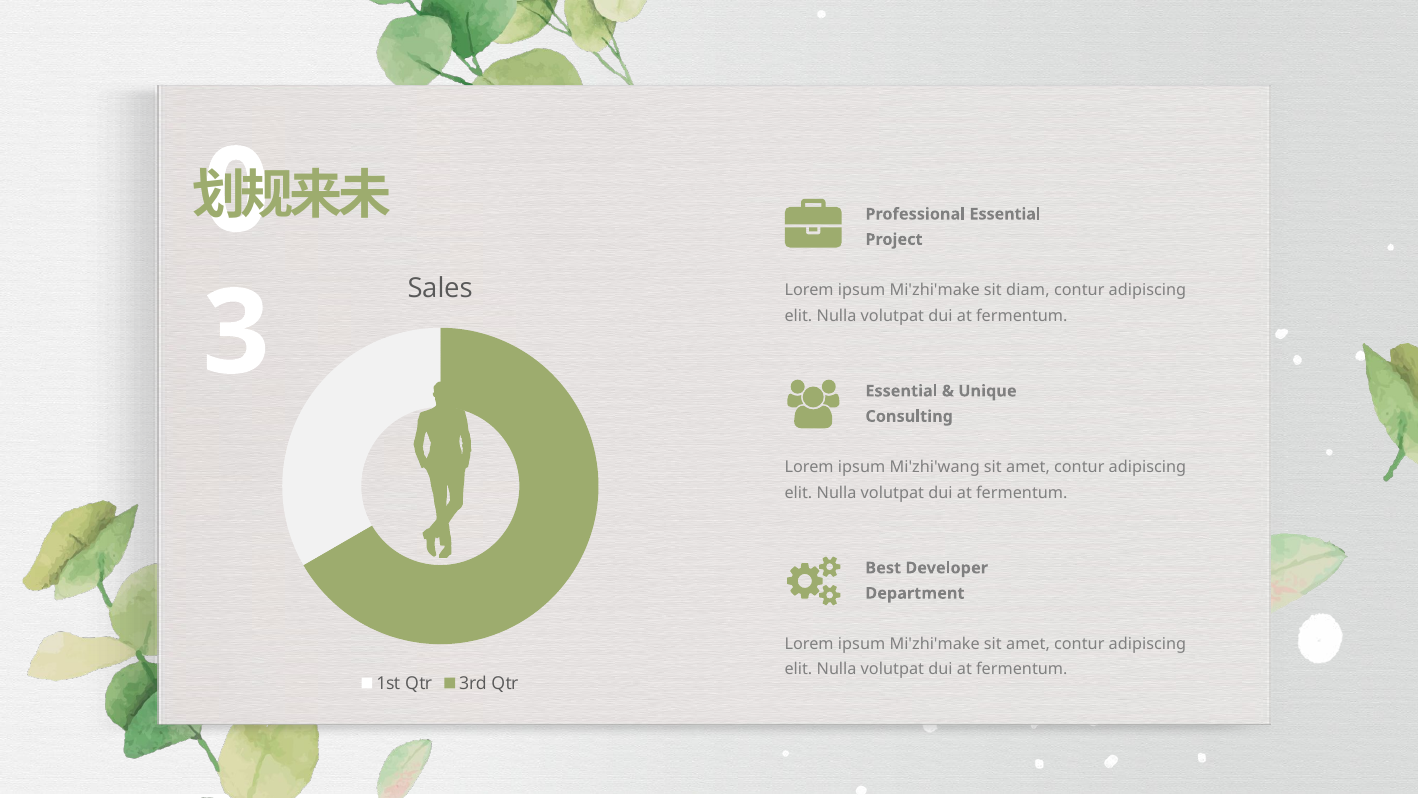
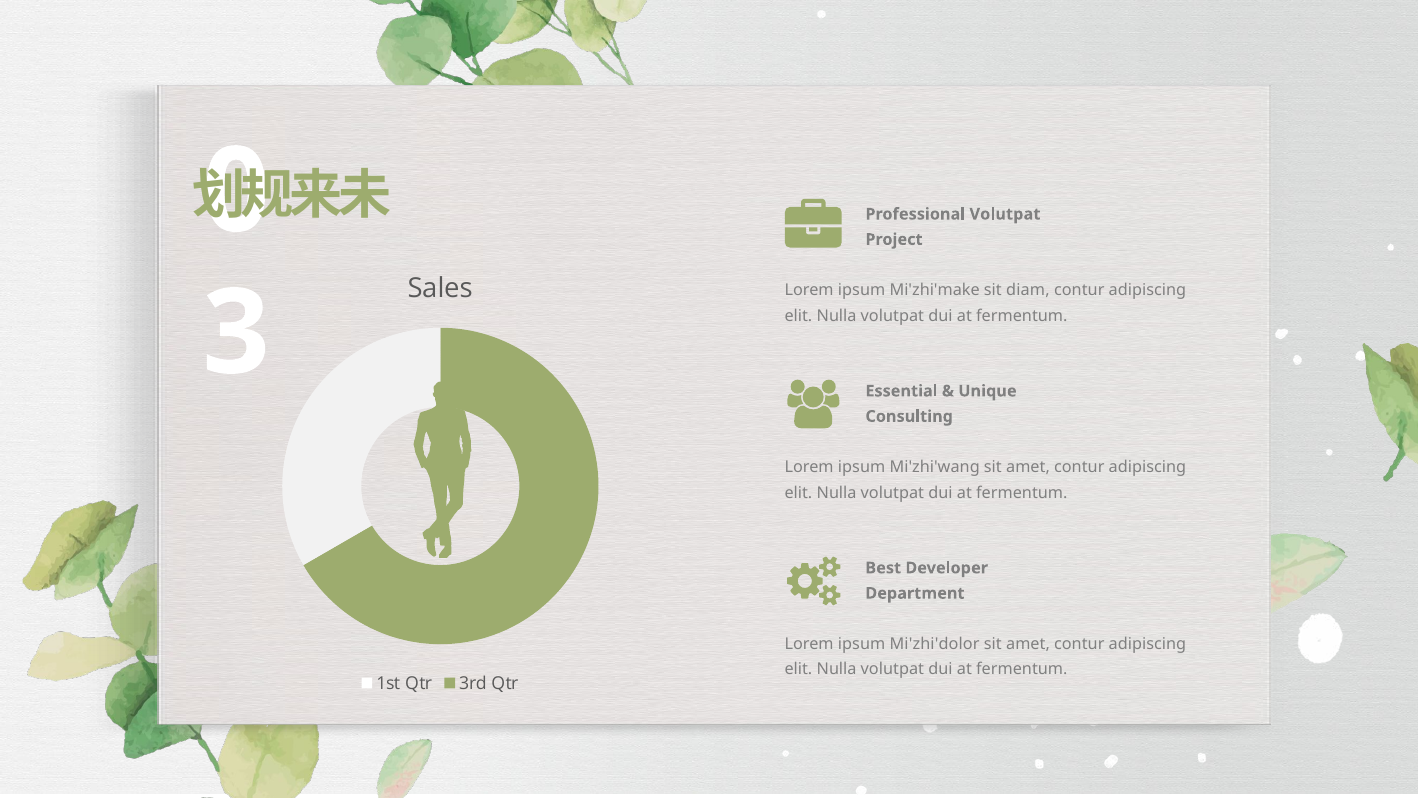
Professional Essential: Essential -> Volutpat (1005, 214)
Mi'zhi'make: Mi'zhi'make -> Mi'zhi'dolor (935, 644)
